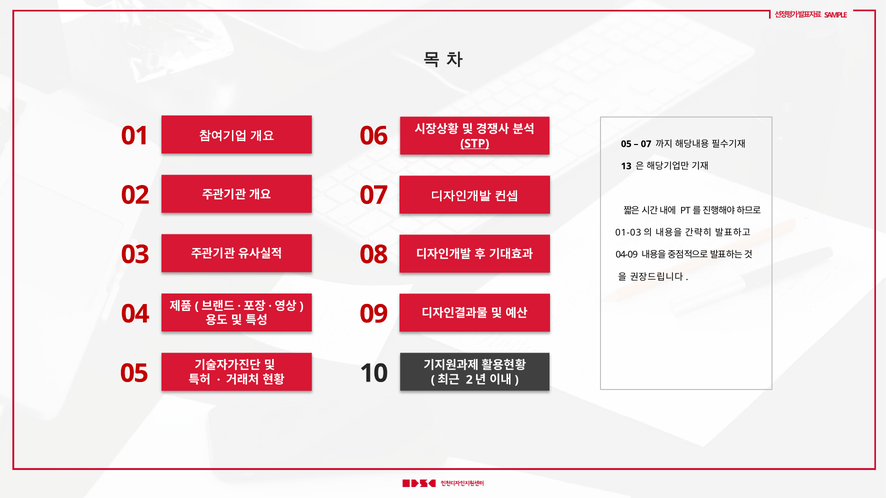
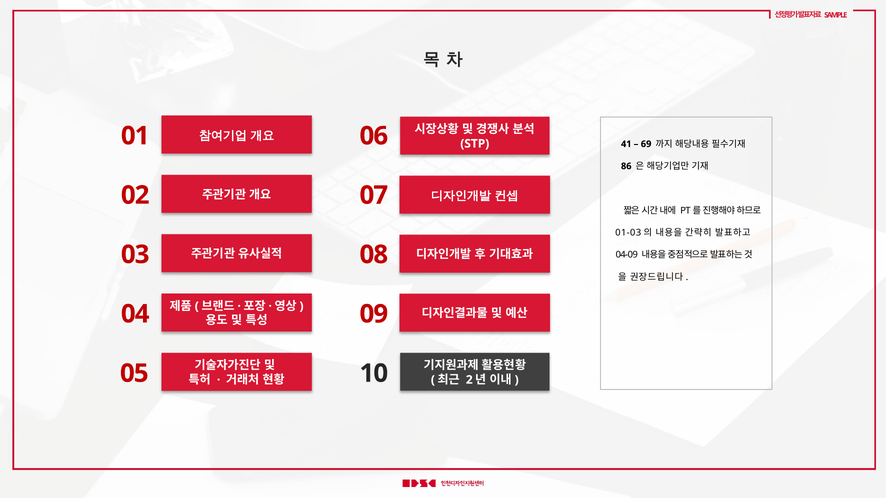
05: 05 -> 41 (626, 144)
07: 07 -> 69 (646, 144)
STP underline: present -> none (475, 144)
13: 13 -> 86 (626, 166)
